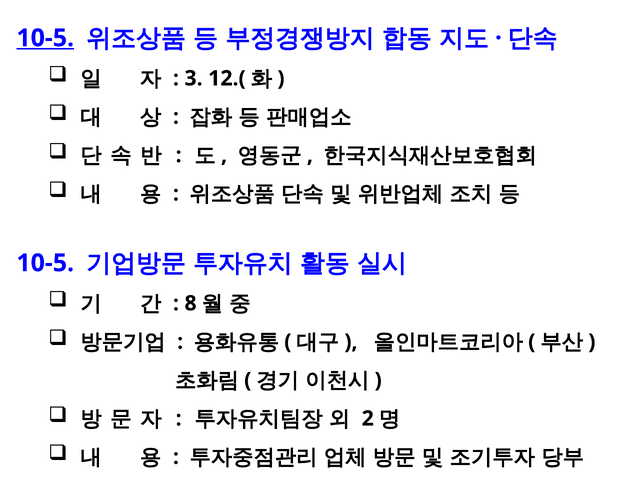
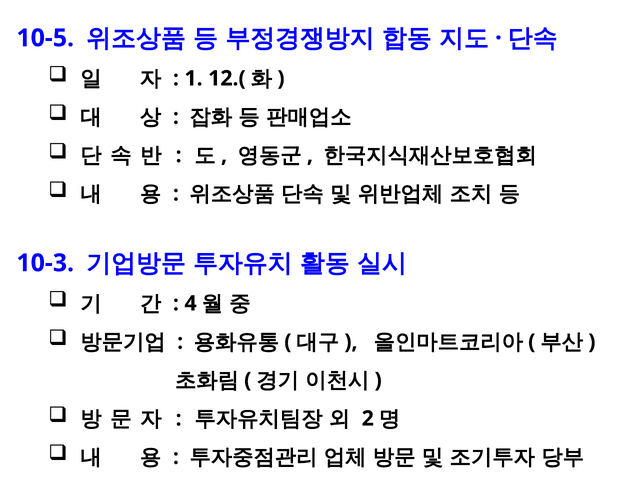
10-5 underline: present -> none (45, 38)
3: 3 -> 1 (194, 78)
10-5: 10-5 -> 10-3 (45, 263)
8: 8 -> 4 (191, 303)
